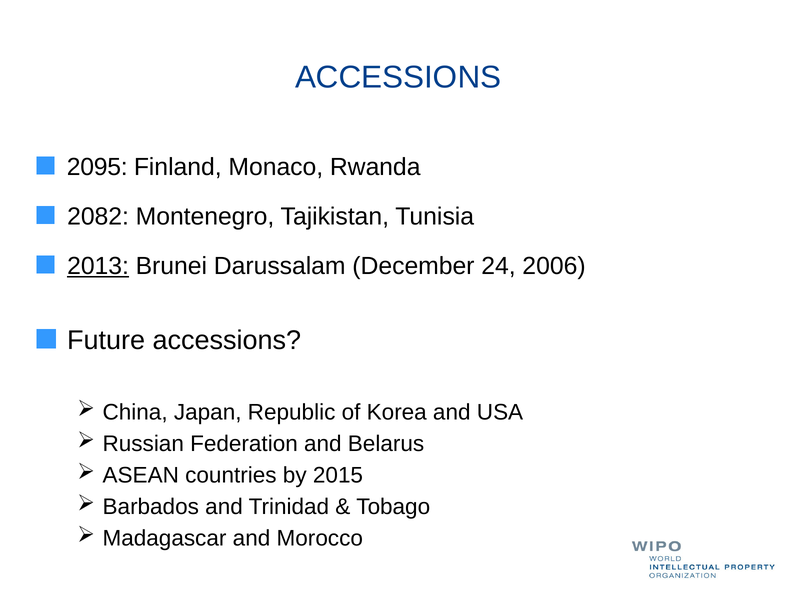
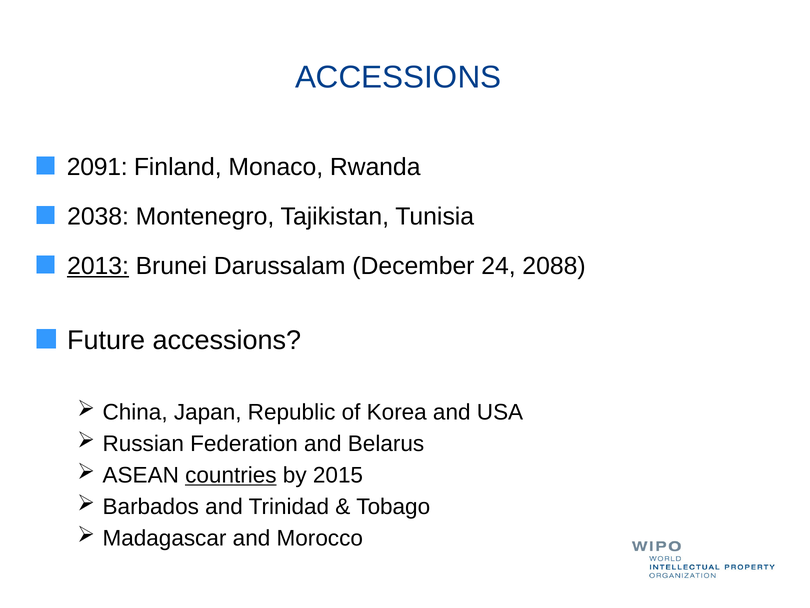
2095: 2095 -> 2091 (97, 167)
2082: 2082 -> 2038 (98, 216)
2006: 2006 -> 2088 (554, 266)
countries underline: none -> present (231, 475)
